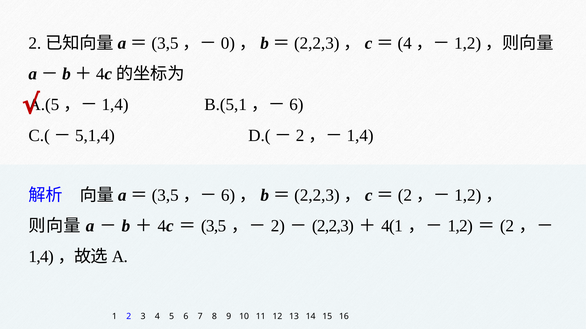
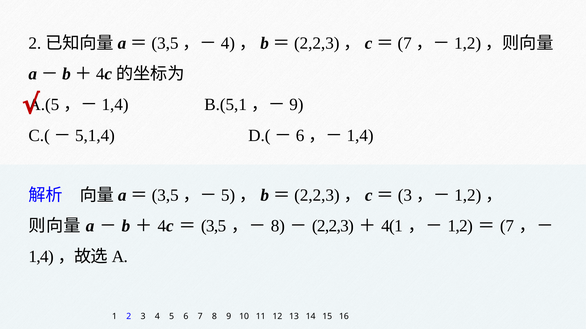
0: 0 -> 4 (228, 43)
4: 4 -> 7 (405, 43)
6: 6 -> 9 (296, 105)
2: 2 -> 6 (300, 136)
6: 6 -> 5 (228, 196)
2: 2 -> 3 (405, 196)
2: 2 -> 8 (278, 226)
2: 2 -> 7 (507, 226)
